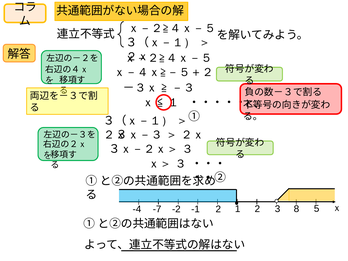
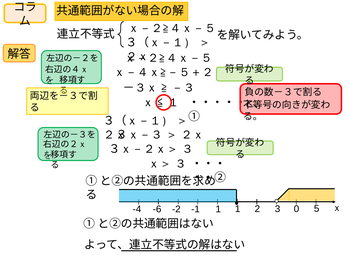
-7: -7 -> -6 (157, 209)
-1 2: 2 -> 1 (218, 209)
8: 8 -> 0 (296, 209)
